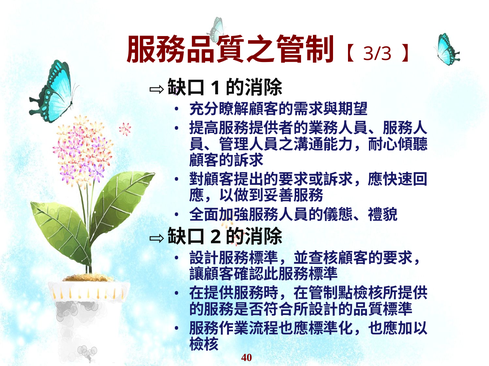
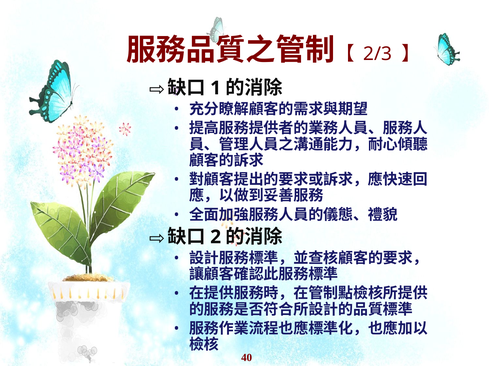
3/3: 3/3 -> 2/3 (378, 54)
